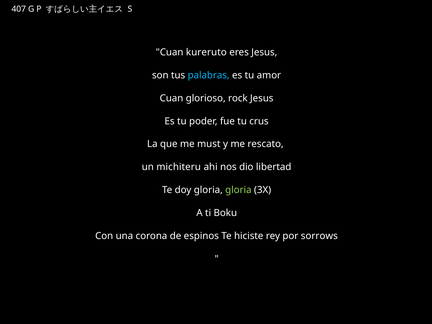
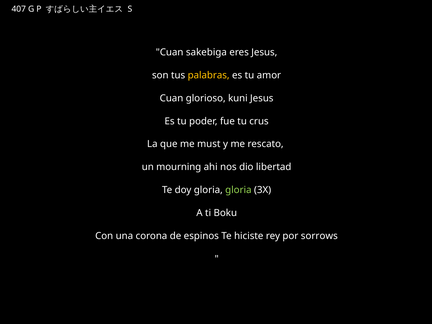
kureruto: kureruto -> sakebiga (206, 52)
palabras colour: light blue -> yellow (209, 75)
rock: rock -> kuni (238, 98)
michiteru: michiteru -> mourning (179, 167)
